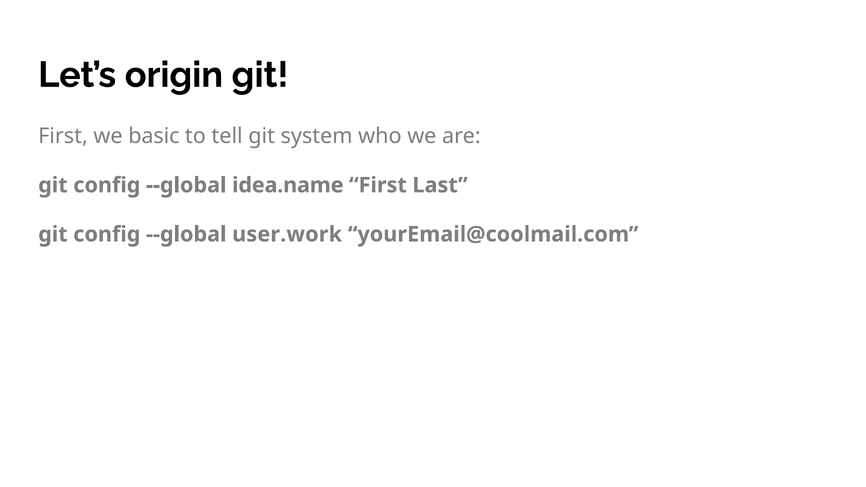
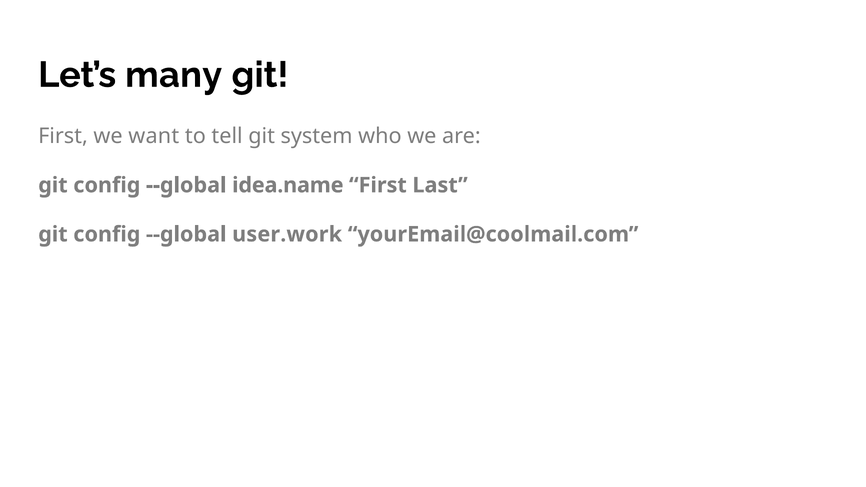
origin: origin -> many (174, 75)
basic: basic -> want (154, 136)
